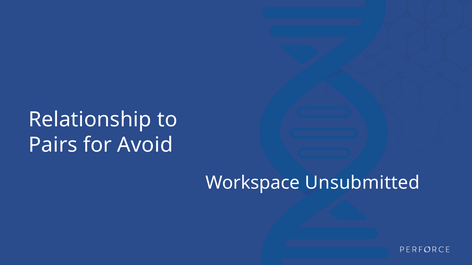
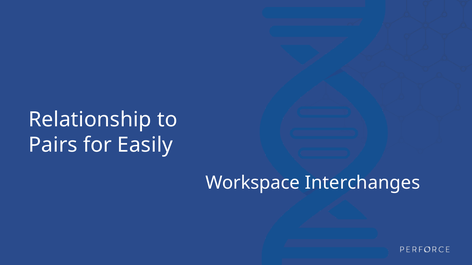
Avoid: Avoid -> Easily (145, 145)
Unsubmitted: Unsubmitted -> Interchanges (362, 183)
